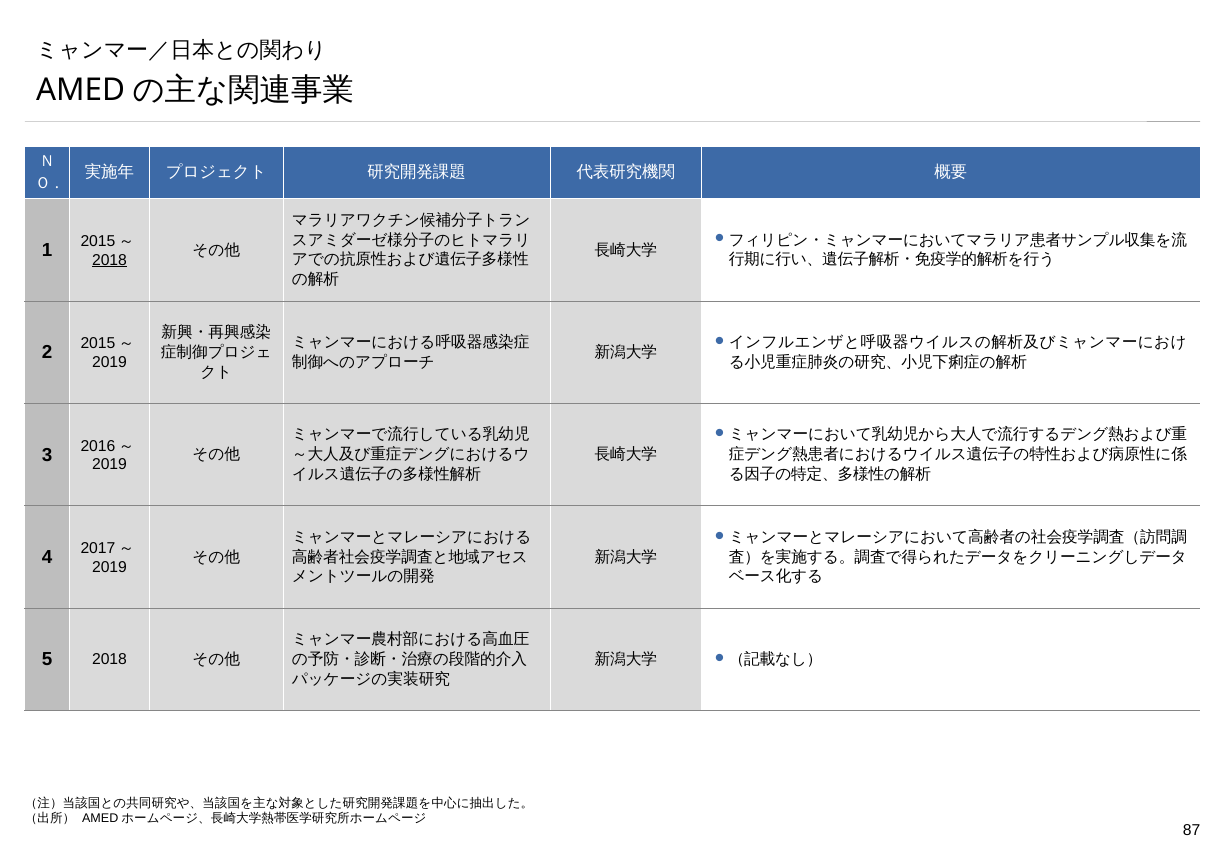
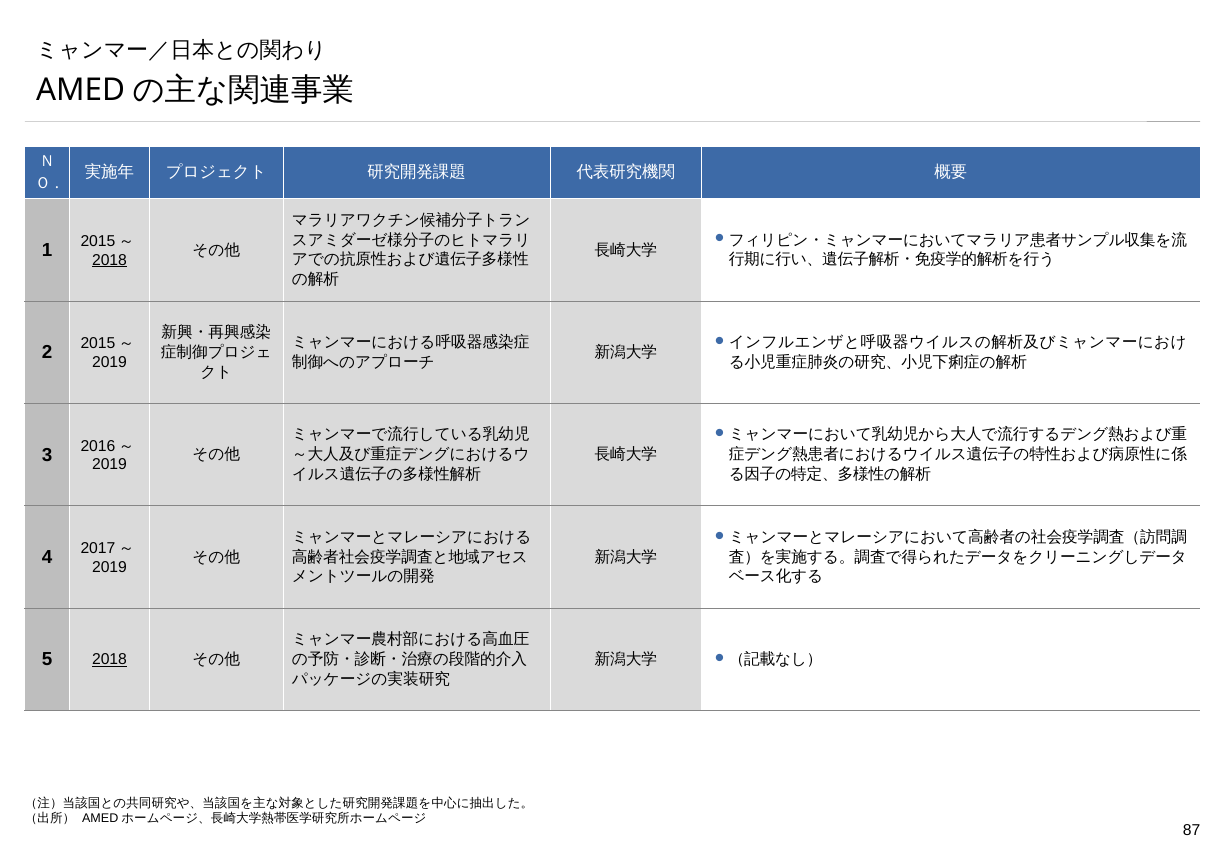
2018 underline: none -> present (109, 660)
